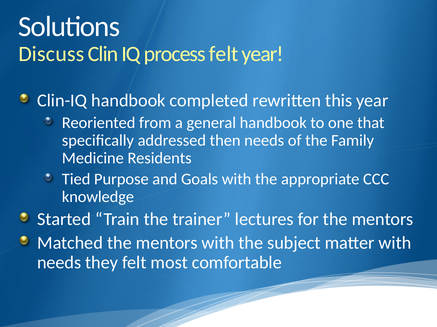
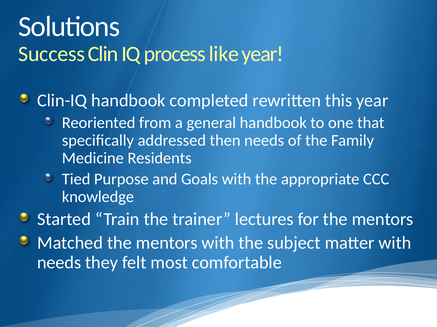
Discuss: Discuss -> Success (52, 54)
process felt: felt -> like (224, 54)
